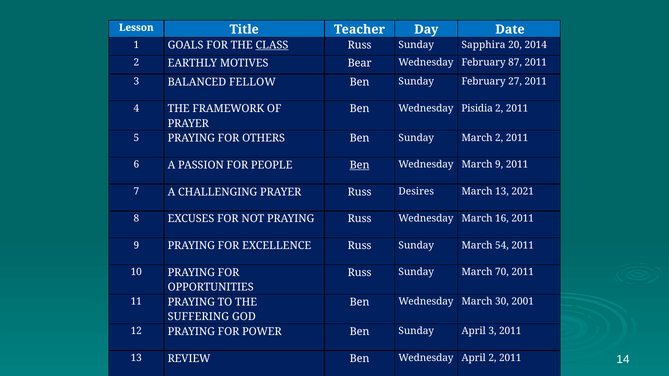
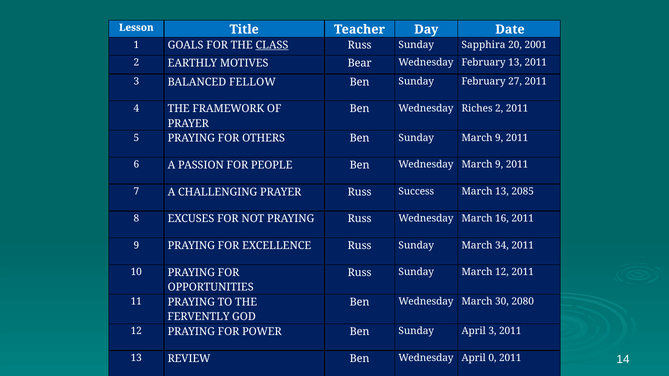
2014: 2014 -> 2001 (536, 45)
February 87: 87 -> 13 (515, 63)
Pisidia: Pisidia -> Riches (477, 108)
Sunday March 2: 2 -> 9 (499, 138)
Ben underline: present -> none (360, 165)
Desires: Desires -> Success (416, 192)
2021: 2021 -> 2085 (523, 192)
54: 54 -> 34 (502, 245)
March 70: 70 -> 12 (502, 272)
2001: 2001 -> 2080 (523, 302)
SUFFERING: SUFFERING -> FERVENTLY (199, 317)
April 2: 2 -> 0 (492, 358)
